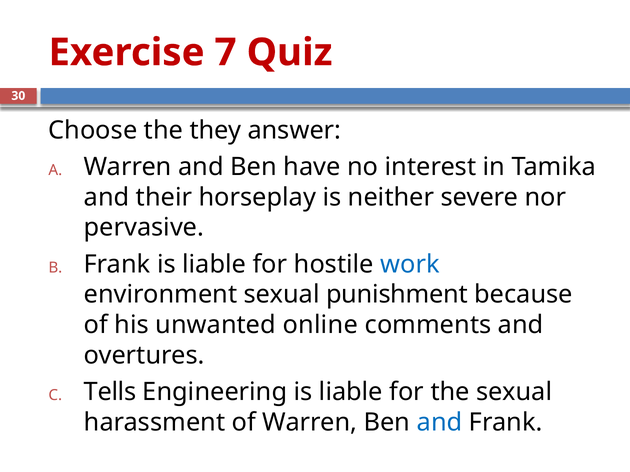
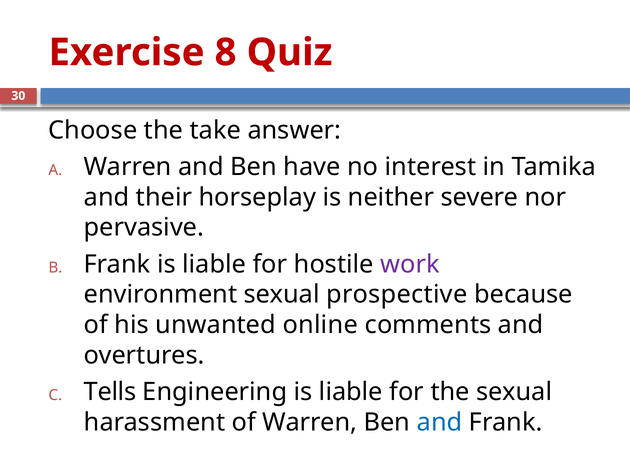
7: 7 -> 8 (226, 53)
they: they -> take (215, 130)
work colour: blue -> purple (410, 264)
punishment: punishment -> prospective (397, 295)
